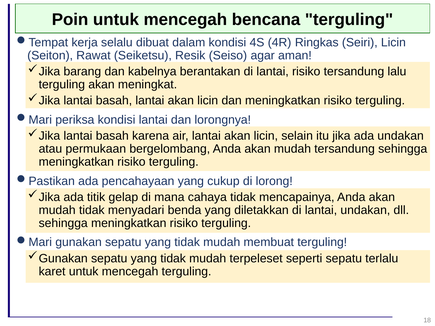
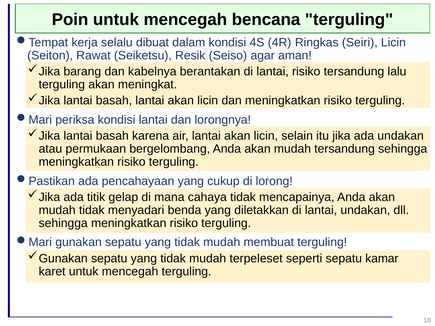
terlalu: terlalu -> kamar (382, 259)
